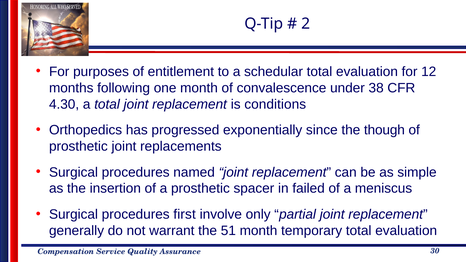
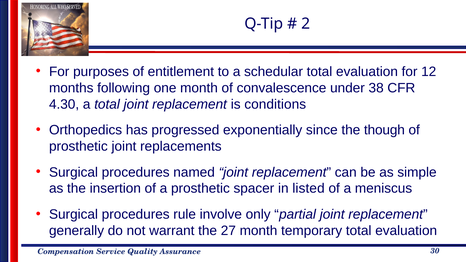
failed: failed -> listed (308, 189)
first: first -> rule (185, 214)
51: 51 -> 27 (228, 231)
